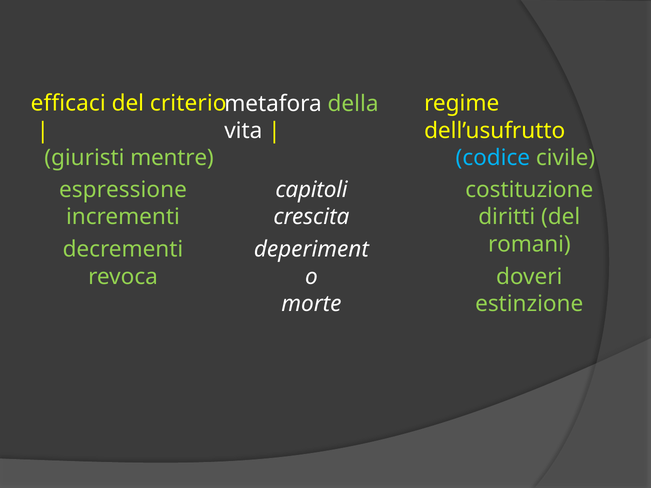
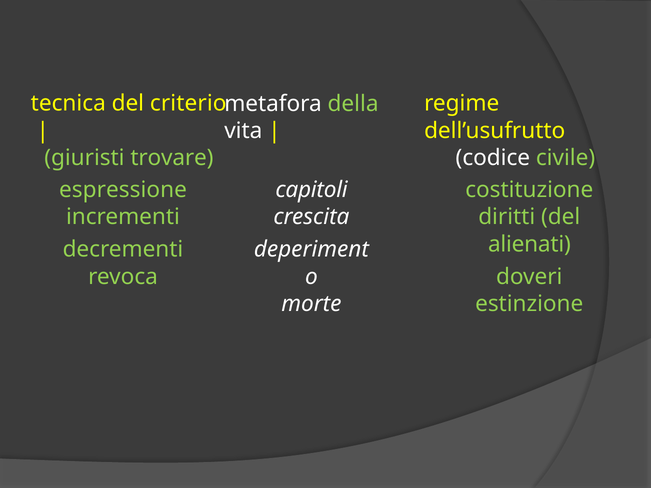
efficaci: efficaci -> tecnica (68, 104)
mentre: mentre -> trovare (172, 158)
codice colour: light blue -> white (493, 158)
romani: romani -> alienati (529, 244)
